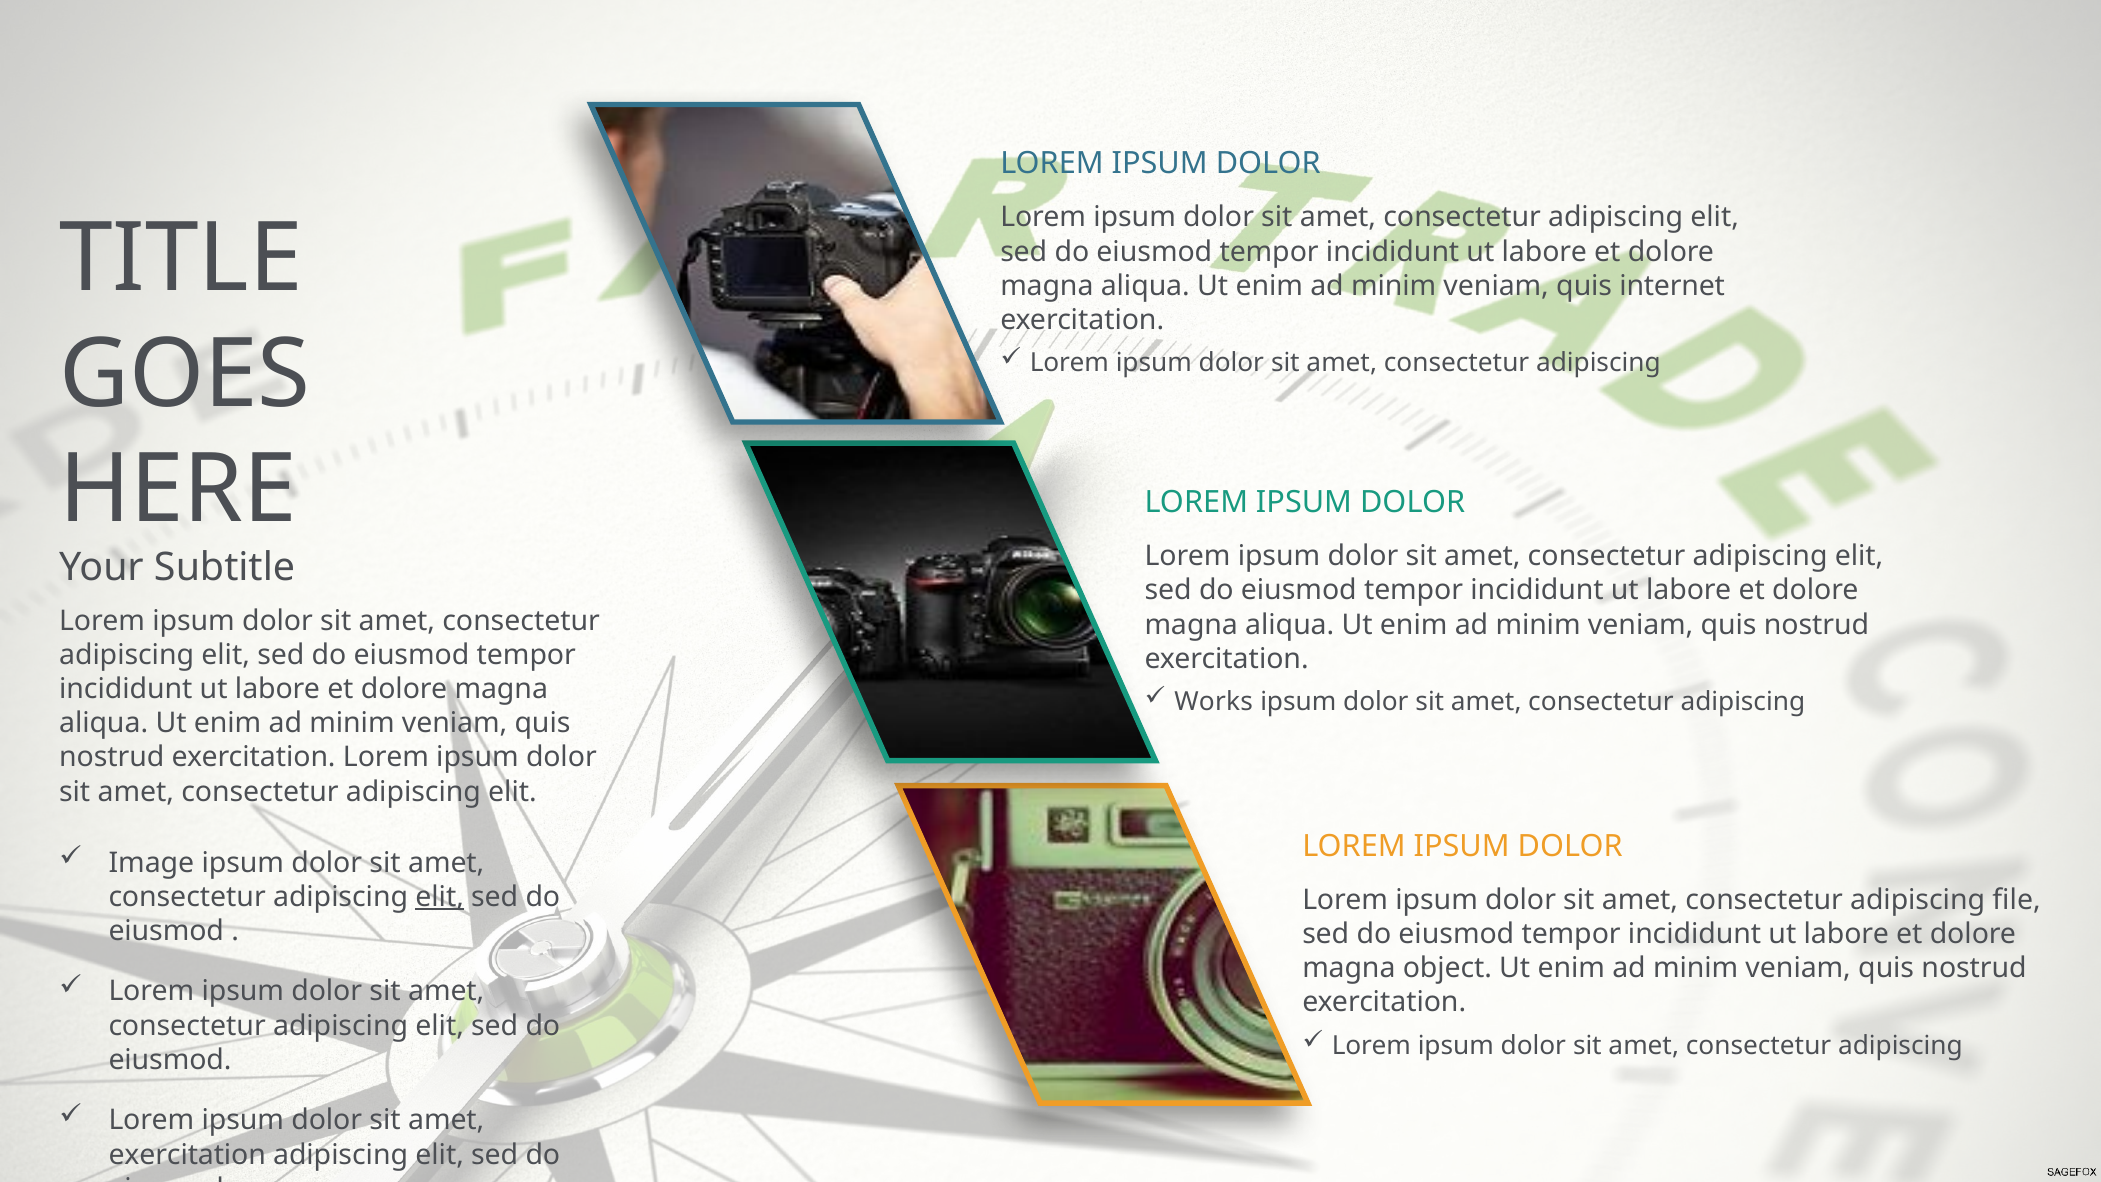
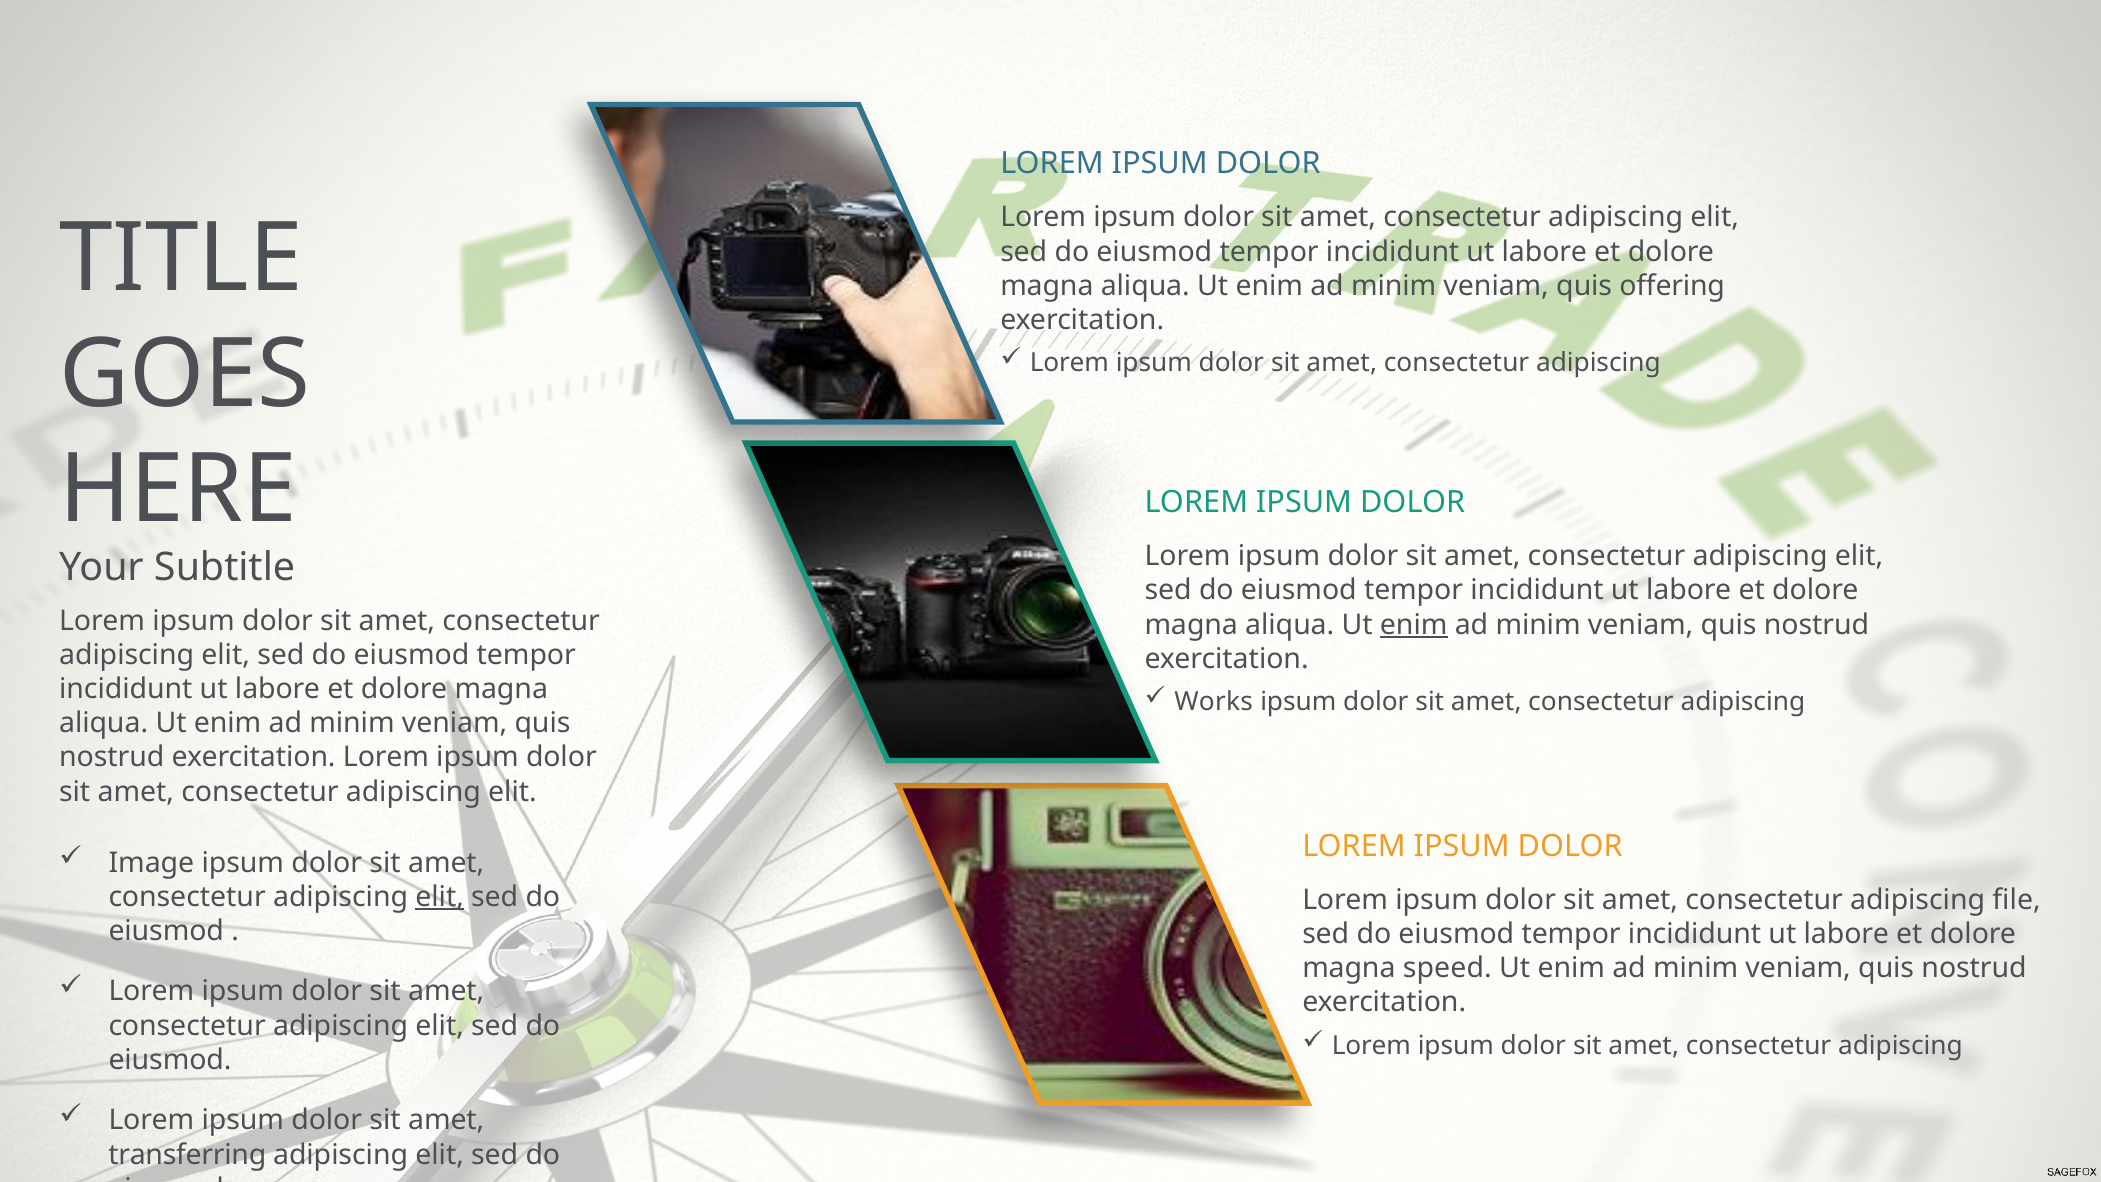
internet: internet -> offering (1672, 286)
enim underline: none -> present (1414, 625)
object: object -> speed (1447, 968)
exercitation: exercitation -> transferring (187, 1154)
